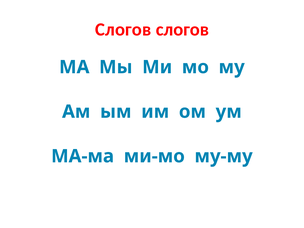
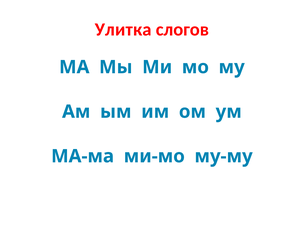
Слогов: Слогов -> Улитка (123, 29)
